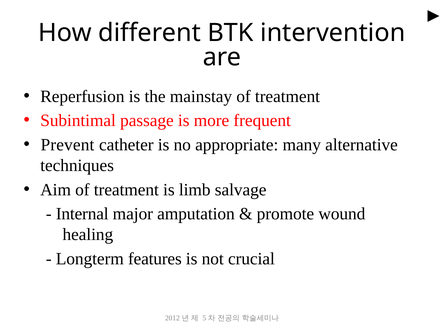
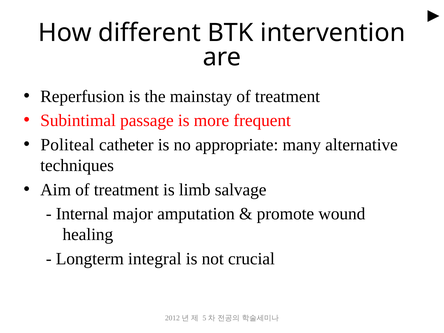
Prevent: Prevent -> Politeal (67, 145)
features: features -> integral (155, 259)
